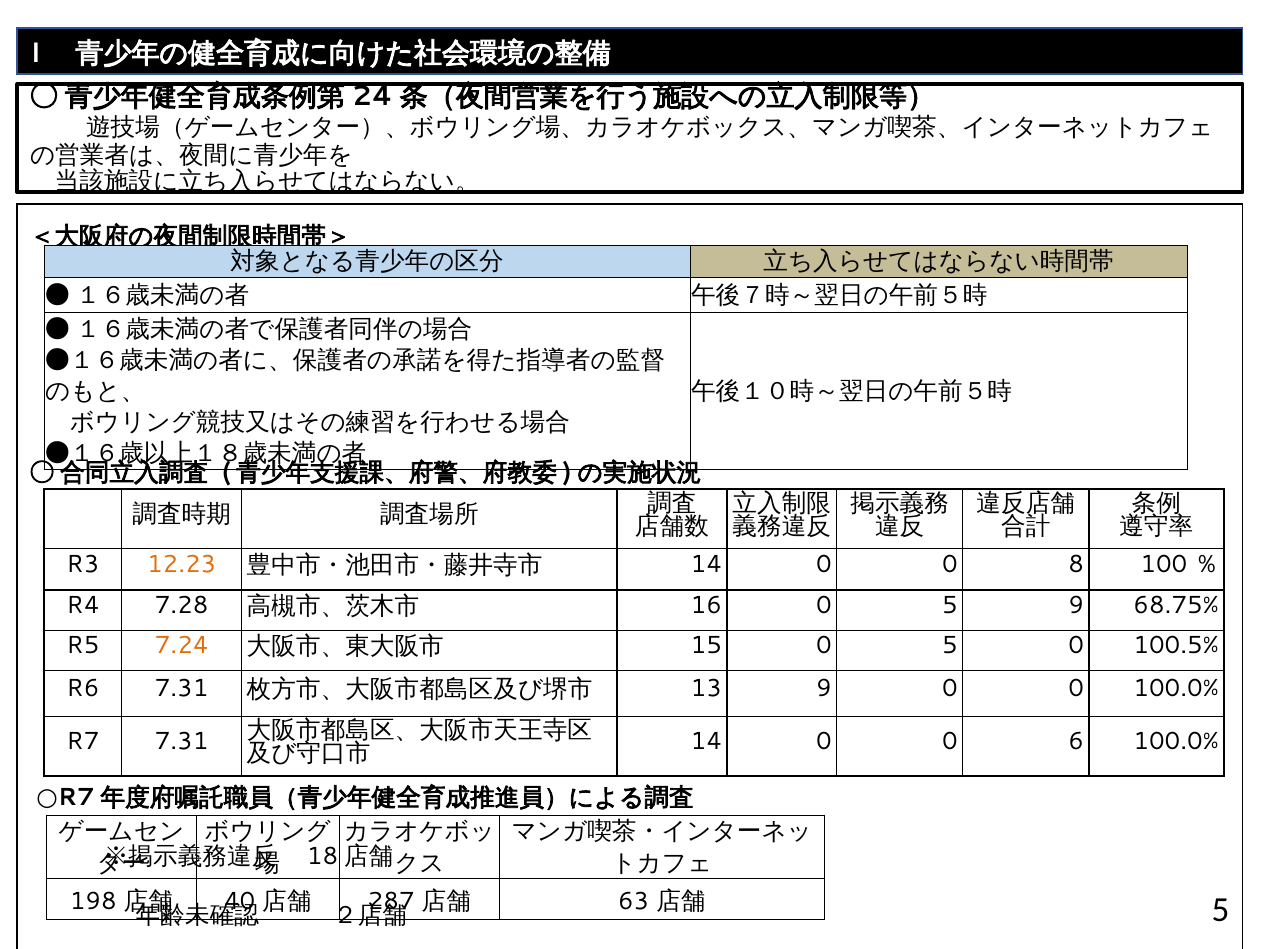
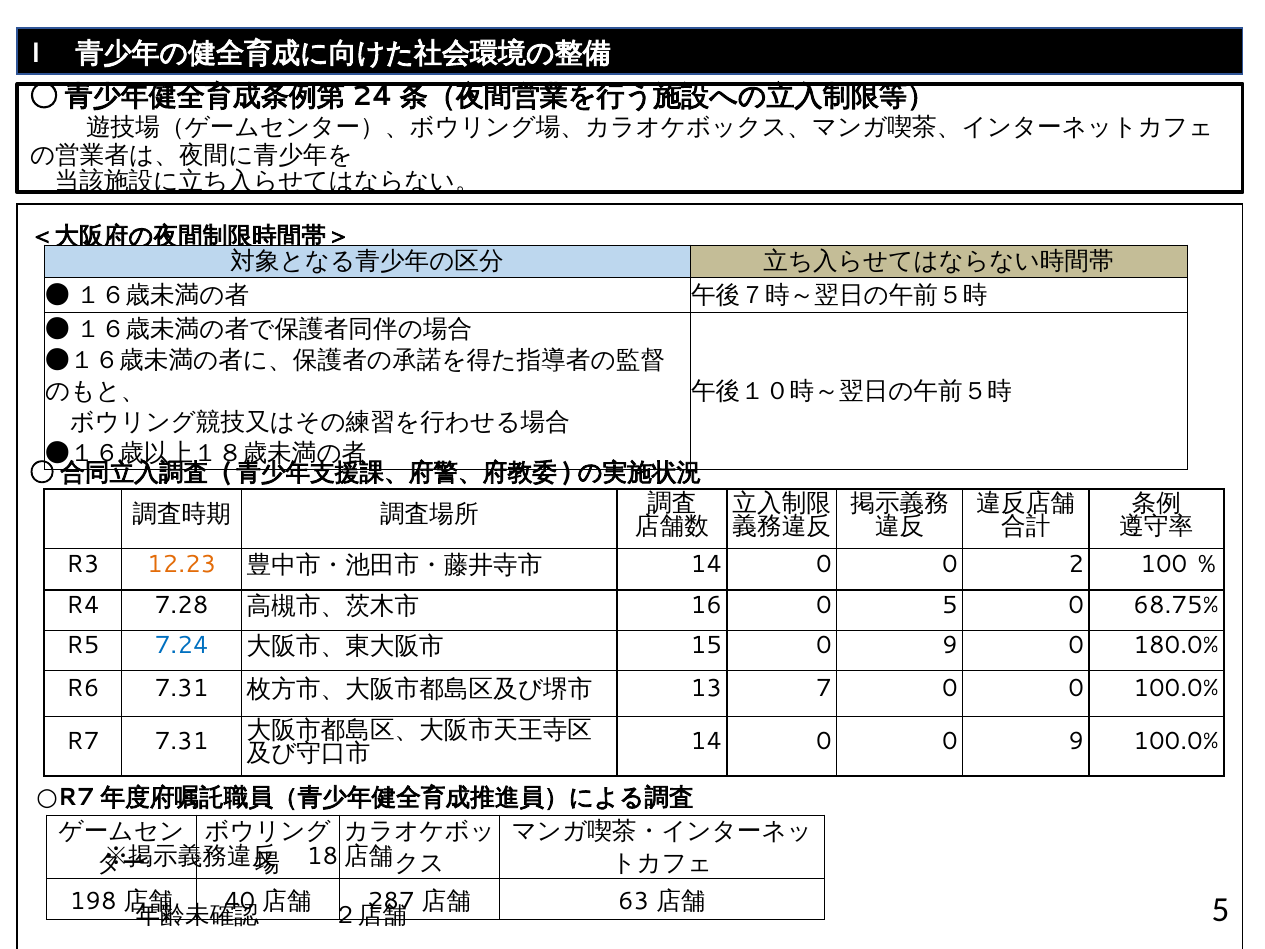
8: 8 -> 2 (1076, 564)
5 9: 9 -> 0 (1076, 605)
7.24 colour: orange -> blue (182, 646)
15 0 5: 5 -> 9 (950, 646)
100.5%: 100.5% -> 180.0% (1176, 646)
13 9: 9 -> 7 (824, 689)
0 0 6: 6 -> 9 (1076, 741)
